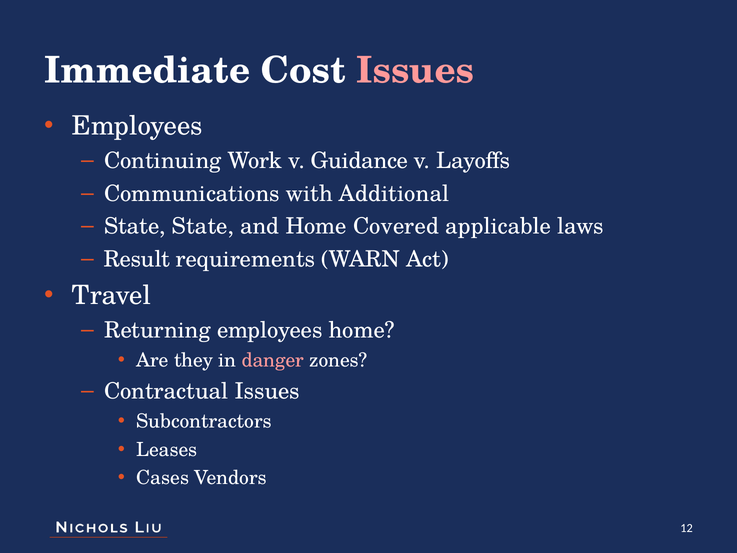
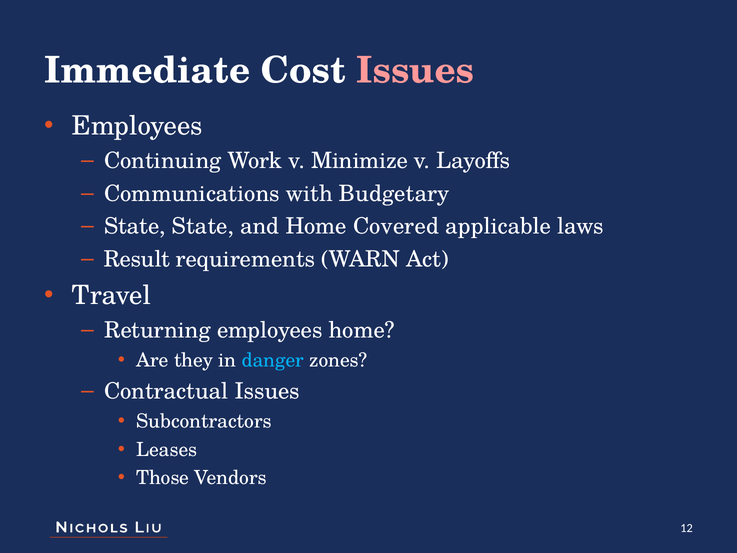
Guidance: Guidance -> Minimize (359, 161)
Additional: Additional -> Budgetary (394, 194)
danger colour: pink -> light blue (273, 360)
Cases: Cases -> Those (163, 478)
